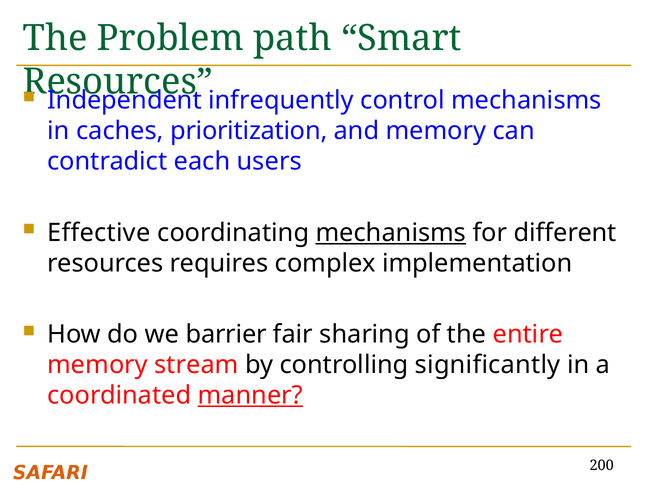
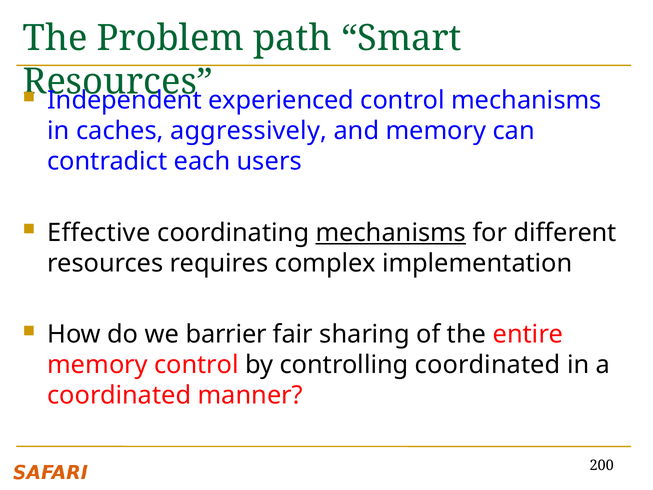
infrequently: infrequently -> experienced (281, 100)
prioritization: prioritization -> aggressively (249, 131)
memory stream: stream -> control (197, 365)
controlling significantly: significantly -> coordinated (488, 365)
manner underline: present -> none (250, 395)
